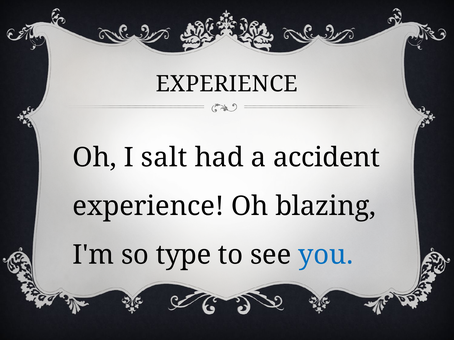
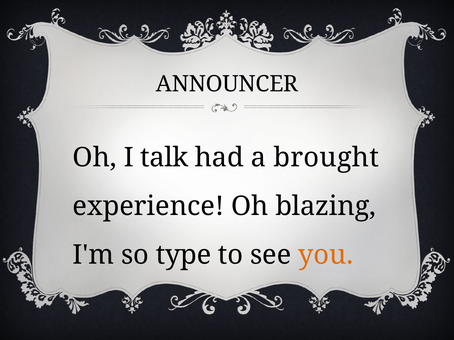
EXPERIENCE: EXPERIENCE -> ANNOUNCER (227, 84)
salt: salt -> talk (164, 158)
accident: accident -> brought (326, 158)
you colour: blue -> orange (326, 255)
